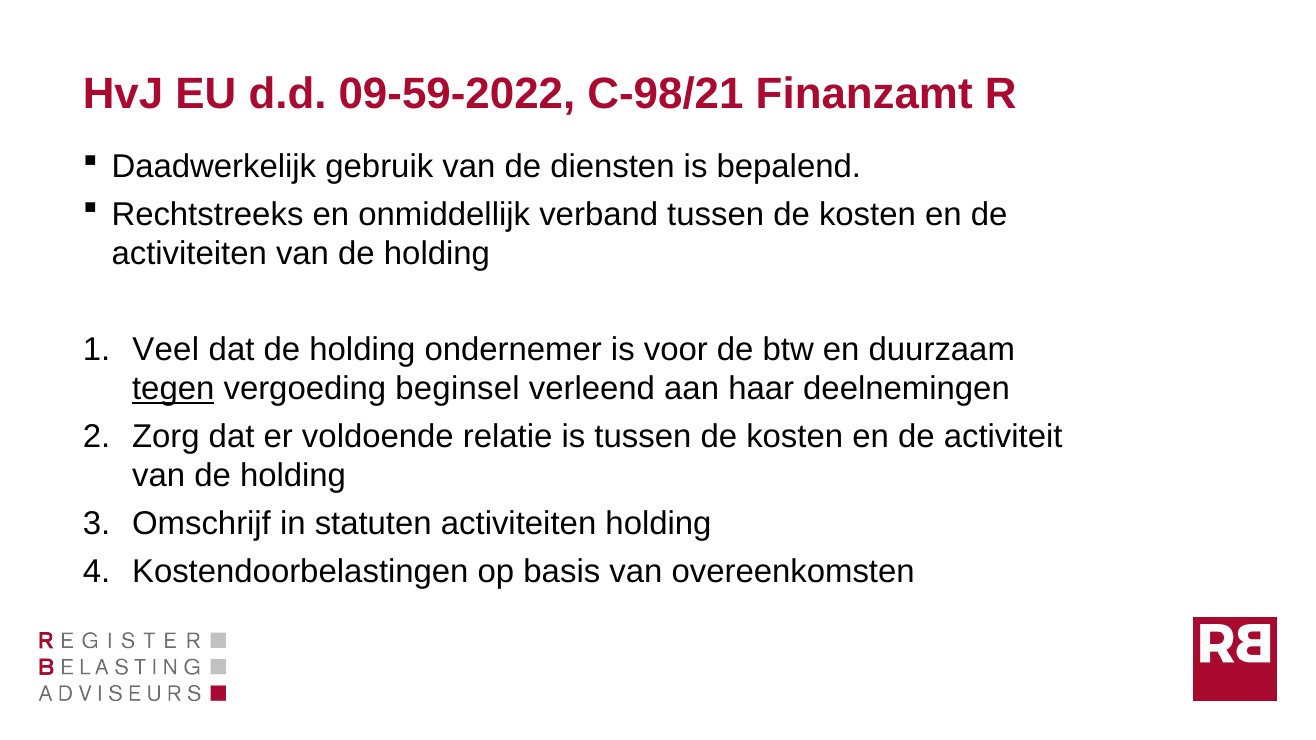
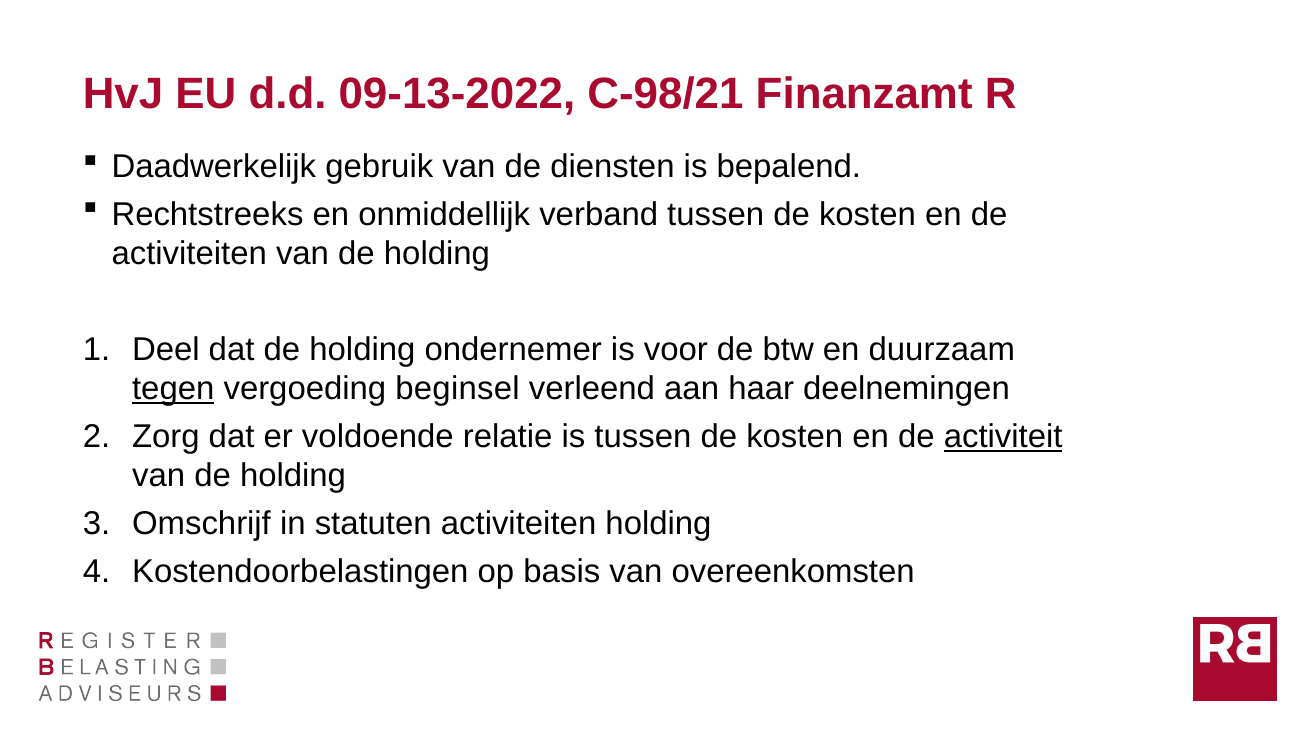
09-59-2022: 09-59-2022 -> 09-13-2022 (457, 94)
Veel: Veel -> Deel (166, 349)
activiteit underline: none -> present (1003, 437)
